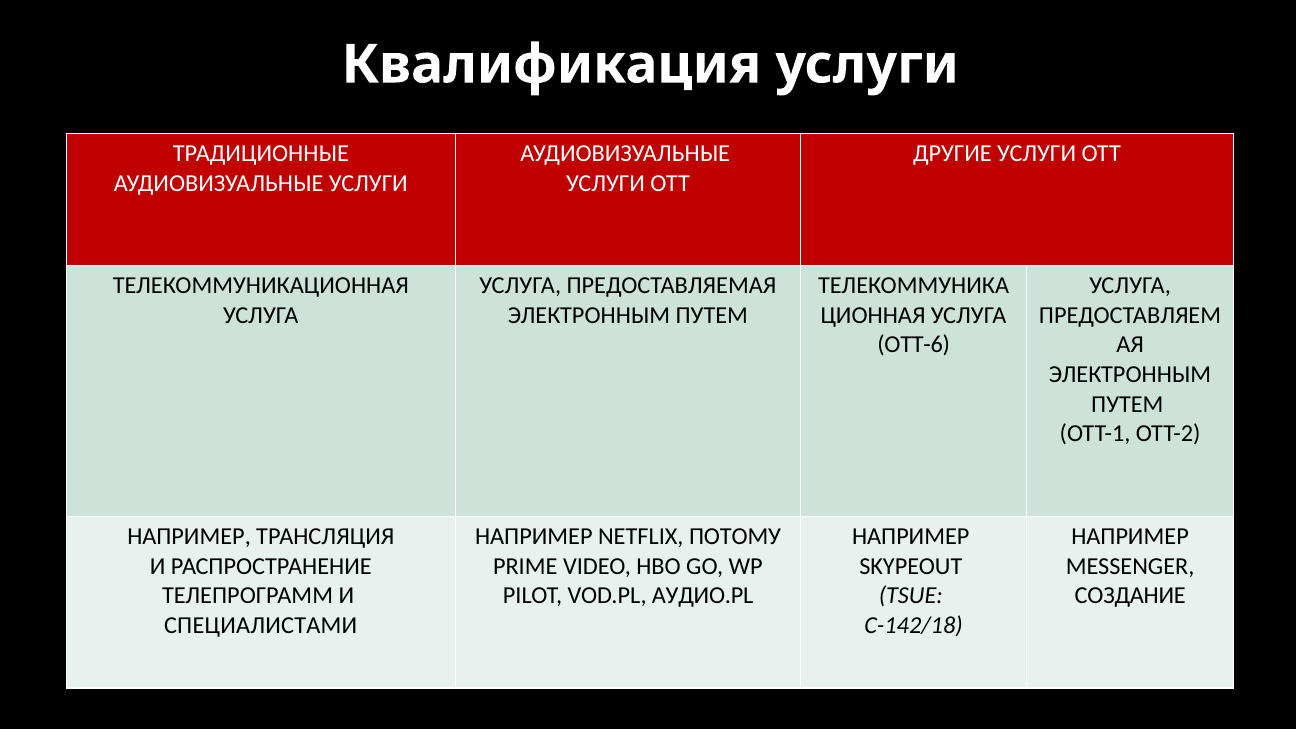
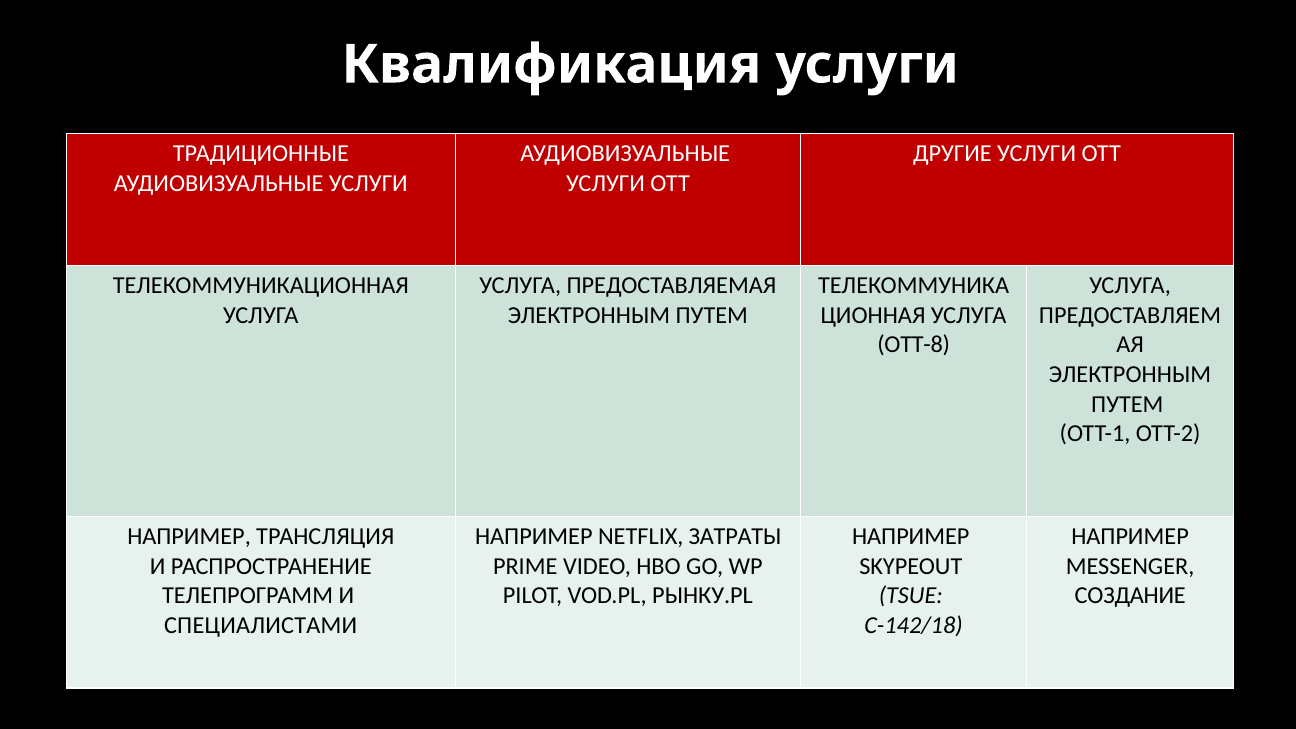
OTT-6: OTT-6 -> OTT-8 (914, 345)
ПОТОМУ: ПОТОМУ -> ЗАТРАТЫ (735, 536)
АУДИО.PL: АУДИО.PL -> РЫНКУ.PL (702, 596)
